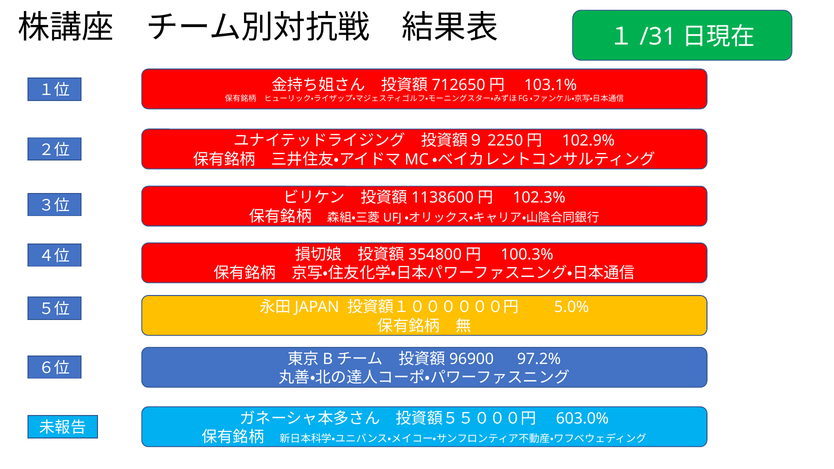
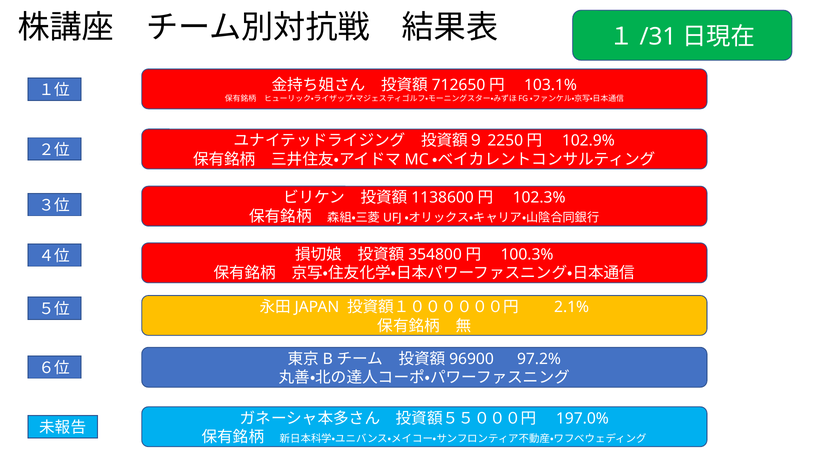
5.0%: 5.0% -> 2.1% (572, 307)
603.0%: 603.0% -> 197.0% (582, 419)
